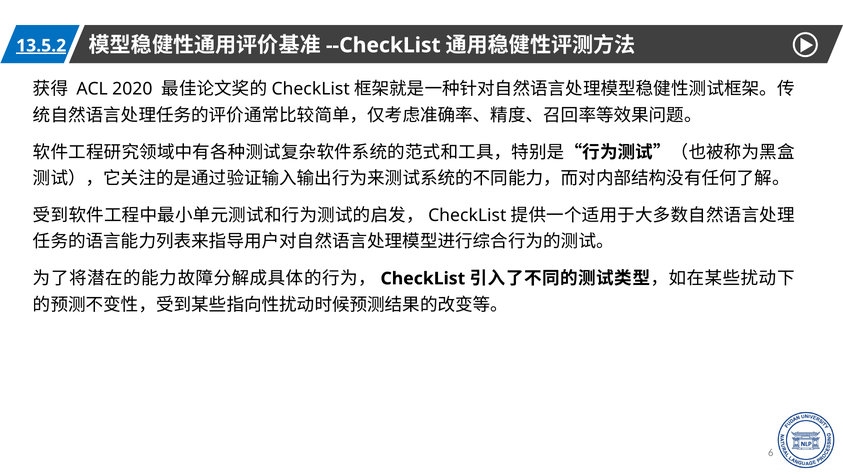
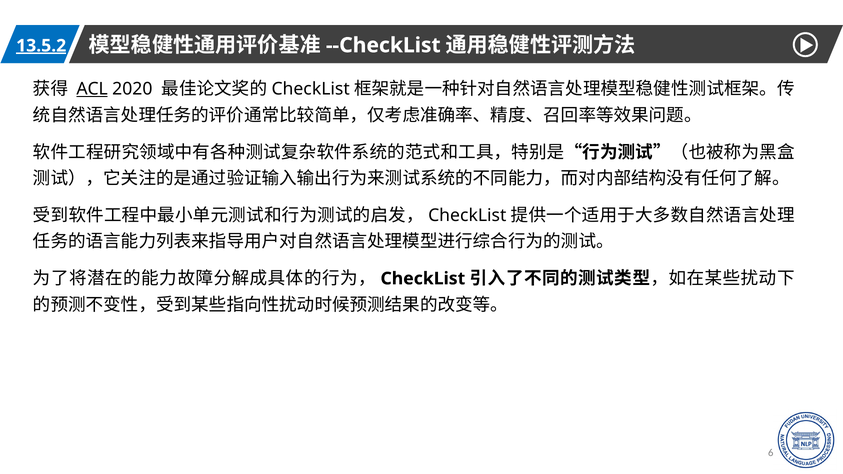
ACL underline: none -> present (92, 89)
